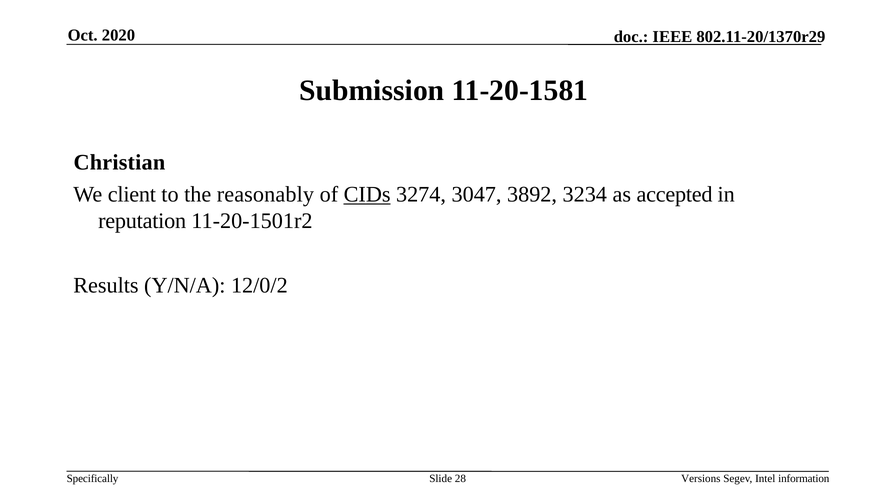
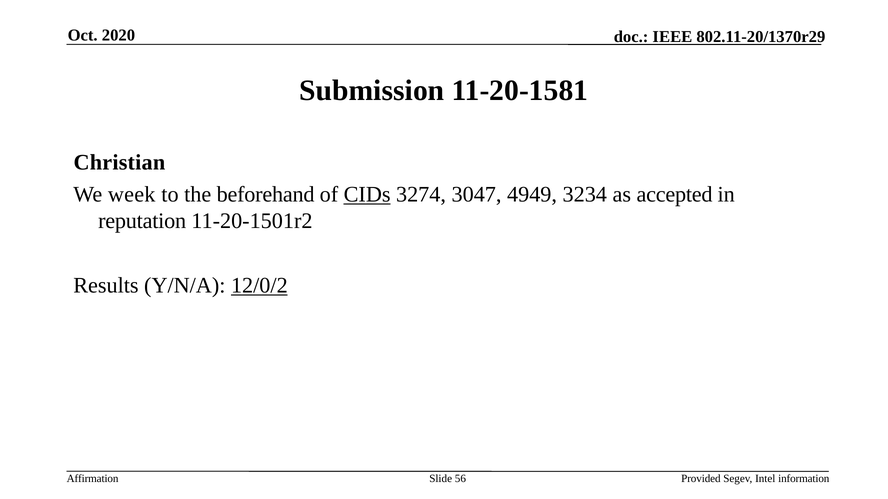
client: client -> week (132, 195)
reasonably: reasonably -> beforehand (266, 195)
3892: 3892 -> 4949 (532, 195)
12/0/2 underline: none -> present (259, 286)
Specifically: Specifically -> Affirmation (93, 479)
28: 28 -> 56 (460, 479)
Versions: Versions -> Provided (701, 479)
